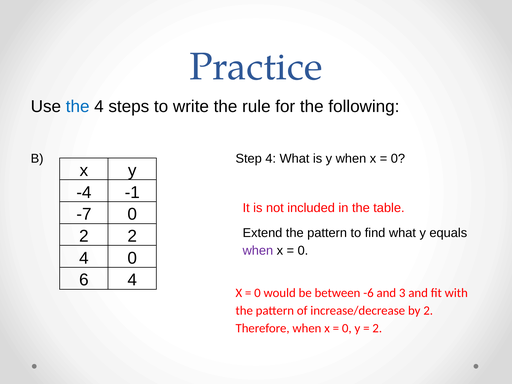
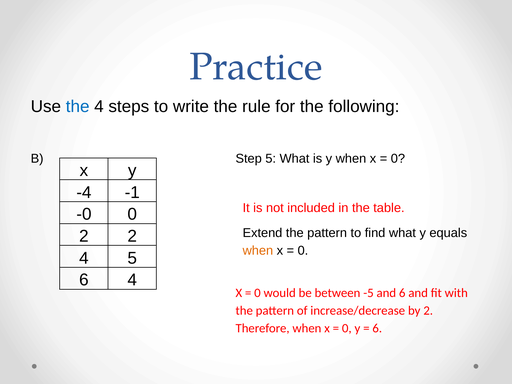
Step 4: 4 -> 5 (271, 158)
-7: -7 -> -0 (84, 214)
when colour: purple -> orange (258, 250)
4 0: 0 -> 5 (132, 258)
-6: -6 -> -5 (368, 293)
and 3: 3 -> 6 (402, 293)
2: 2 -> 6 (377, 328)
